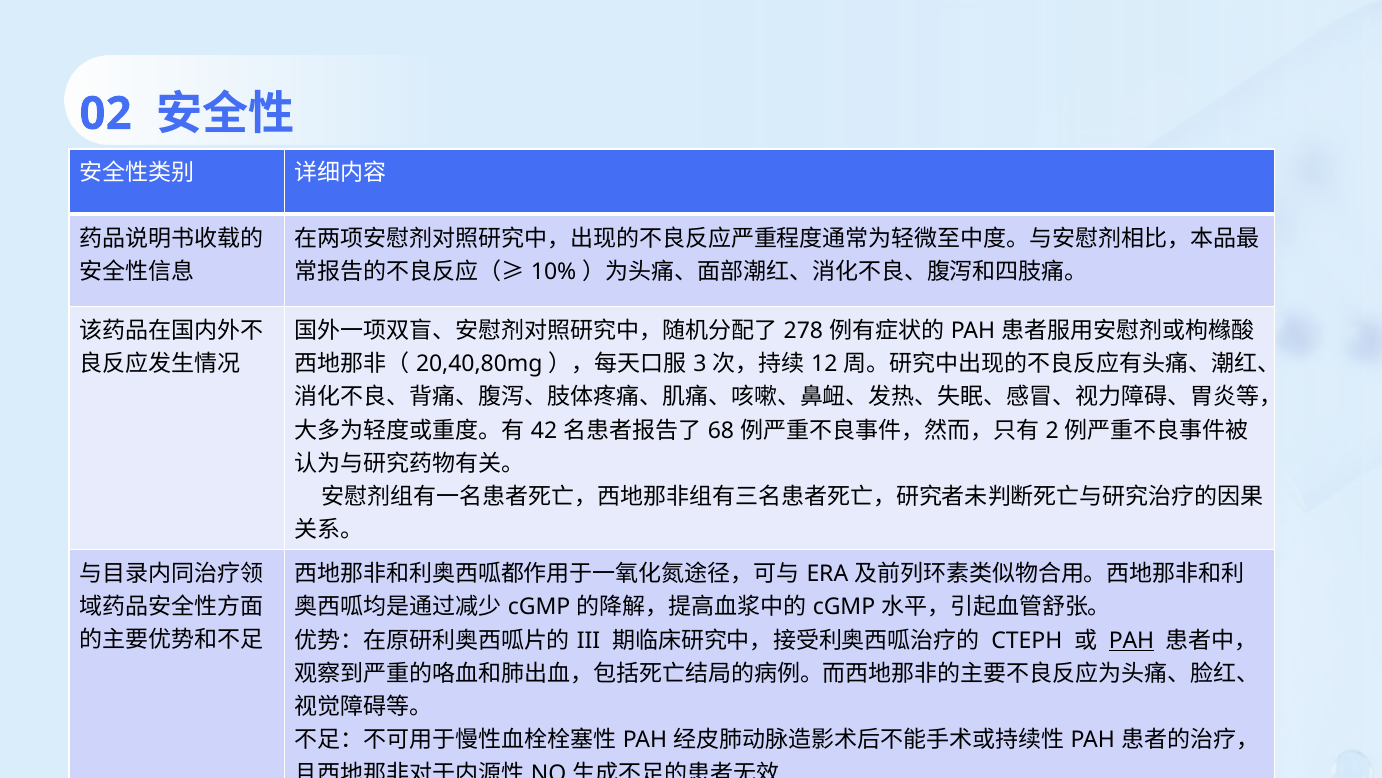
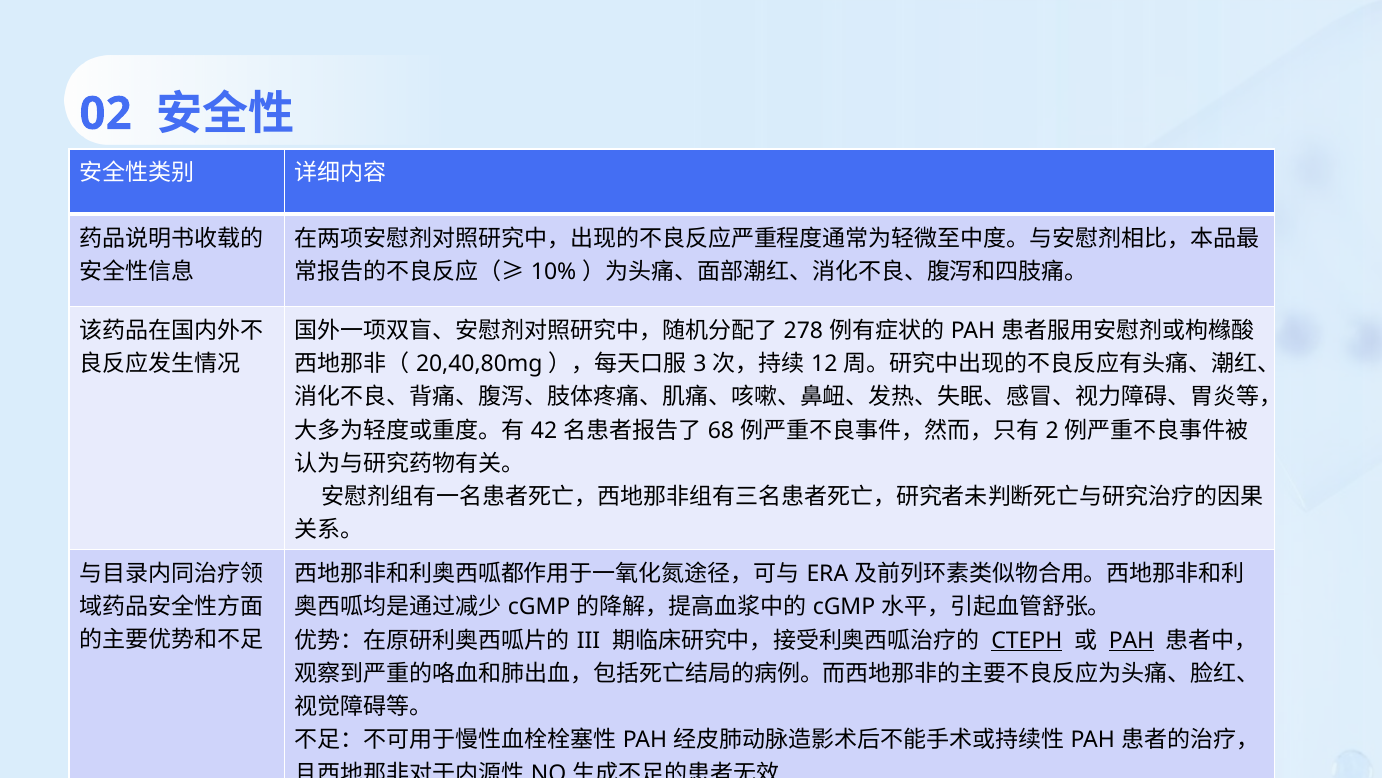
CTEPH underline: none -> present (1027, 640)
